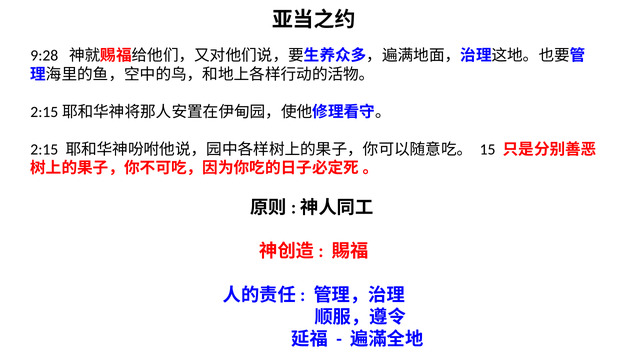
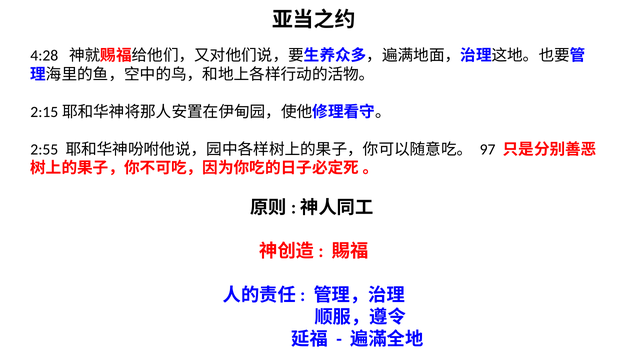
9:28: 9:28 -> 4:28 (44, 56)
2:15: 2:15 -> 2:55 (44, 150)
15: 15 -> 97 (488, 150)
